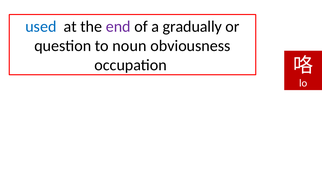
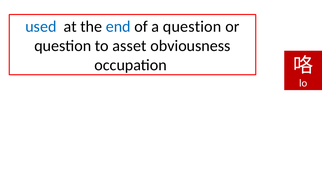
end colour: purple -> blue (118, 27)
a gradually: gradually -> question (192, 27)
noun: noun -> asset (129, 46)
